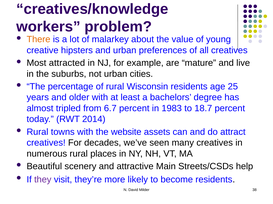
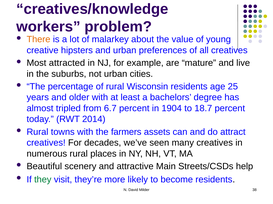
1983: 1983 -> 1904 (172, 109)
website: website -> farmers (126, 132)
they colour: purple -> green (43, 180)
